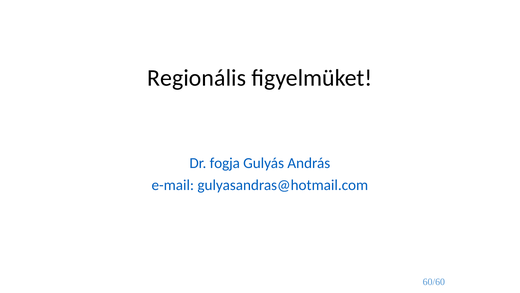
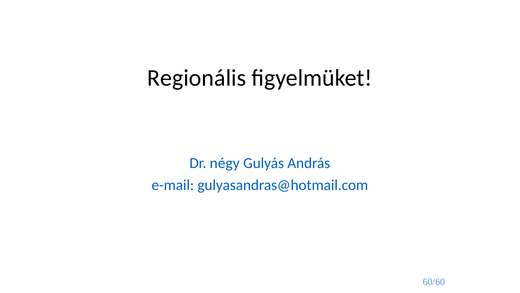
fogja: fogja -> négy (225, 163)
